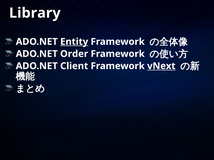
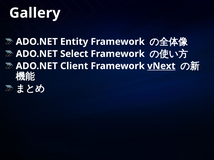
Library: Library -> Gallery (35, 13)
Entity underline: present -> none (74, 42)
Order: Order -> Select (74, 54)
